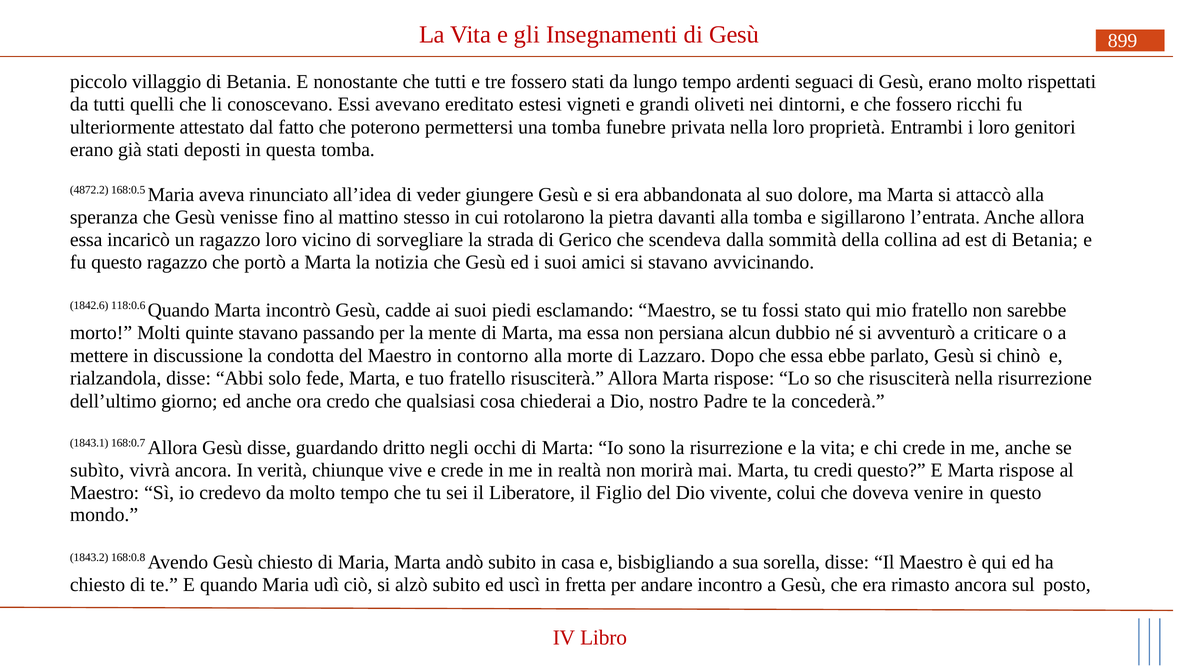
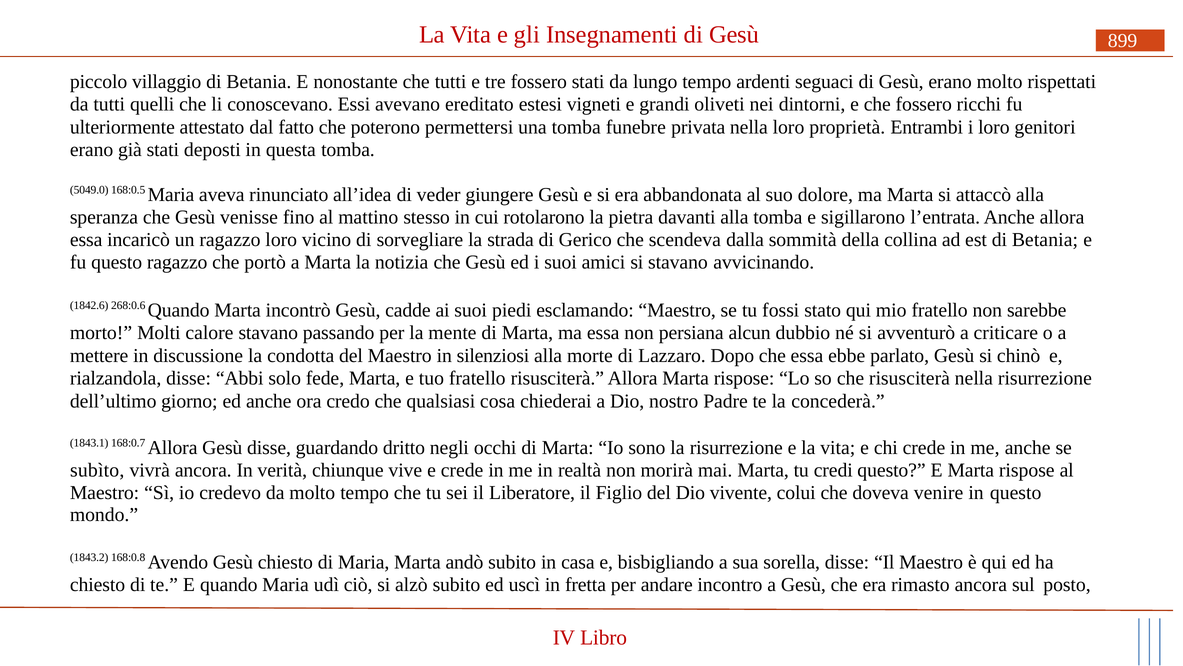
4872.2: 4872.2 -> 5049.0 (89, 190)
118:0.6: 118:0.6 -> 268:0.6 (128, 306)
quinte: quinte -> calore (209, 333)
contorno: contorno -> silenziosi (493, 356)
